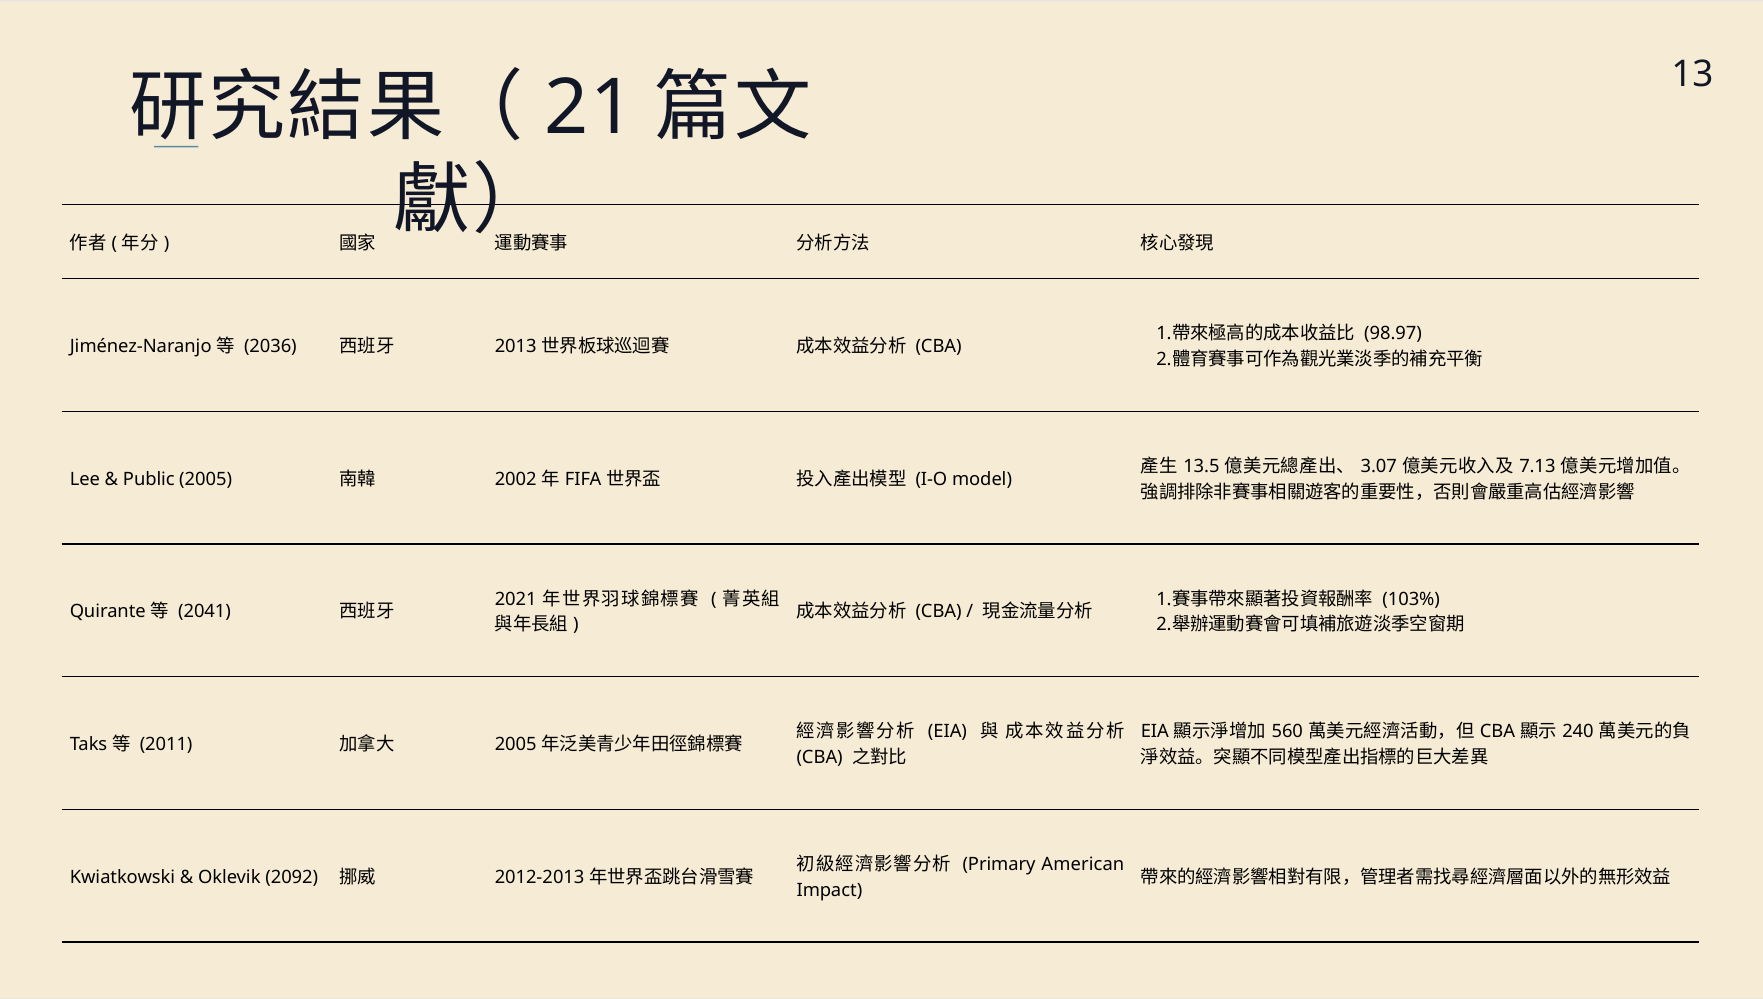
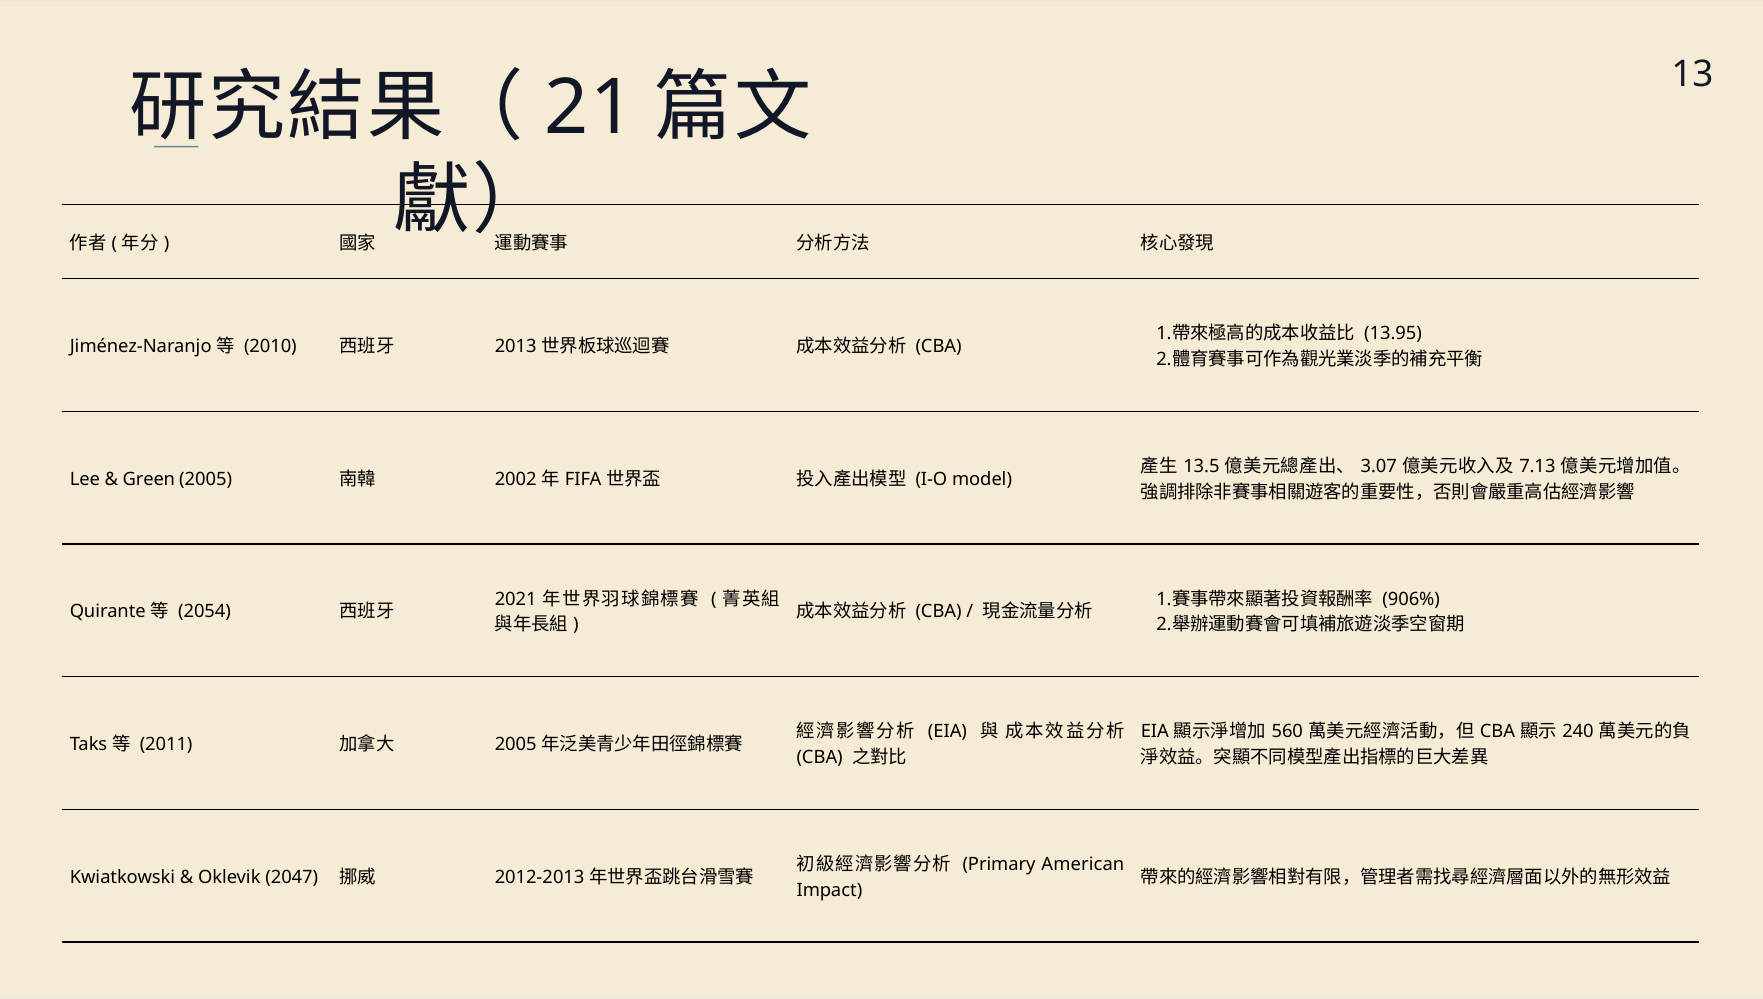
98.97: 98.97 -> 13.95 (1393, 334)
2036: 2036 -> 2010 (270, 347)
Public: Public -> Green (149, 479)
103%: 103% -> 906% (1411, 599)
2041: 2041 -> 2054 (204, 612)
2092: 2092 -> 2047 (292, 877)
